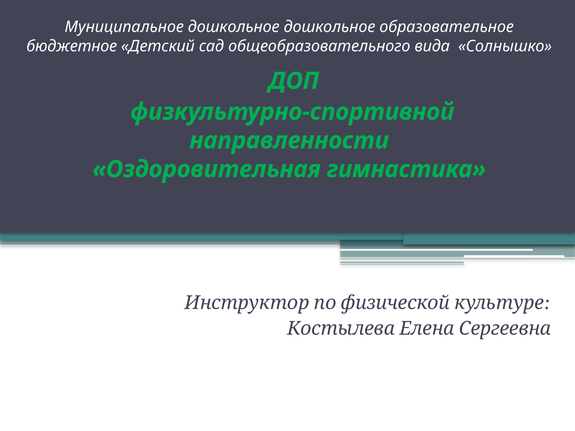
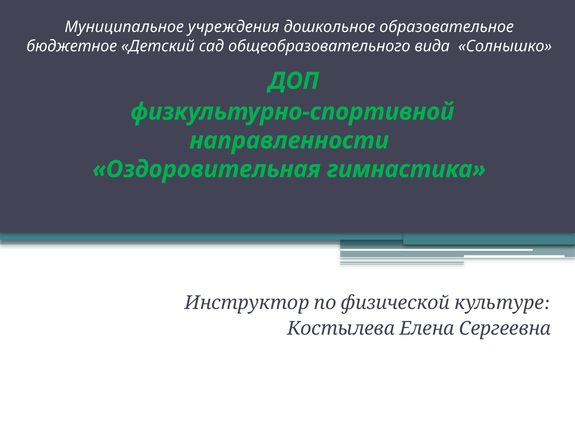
Муниципальное дошкольное: дошкольное -> учреждения (234, 27)
